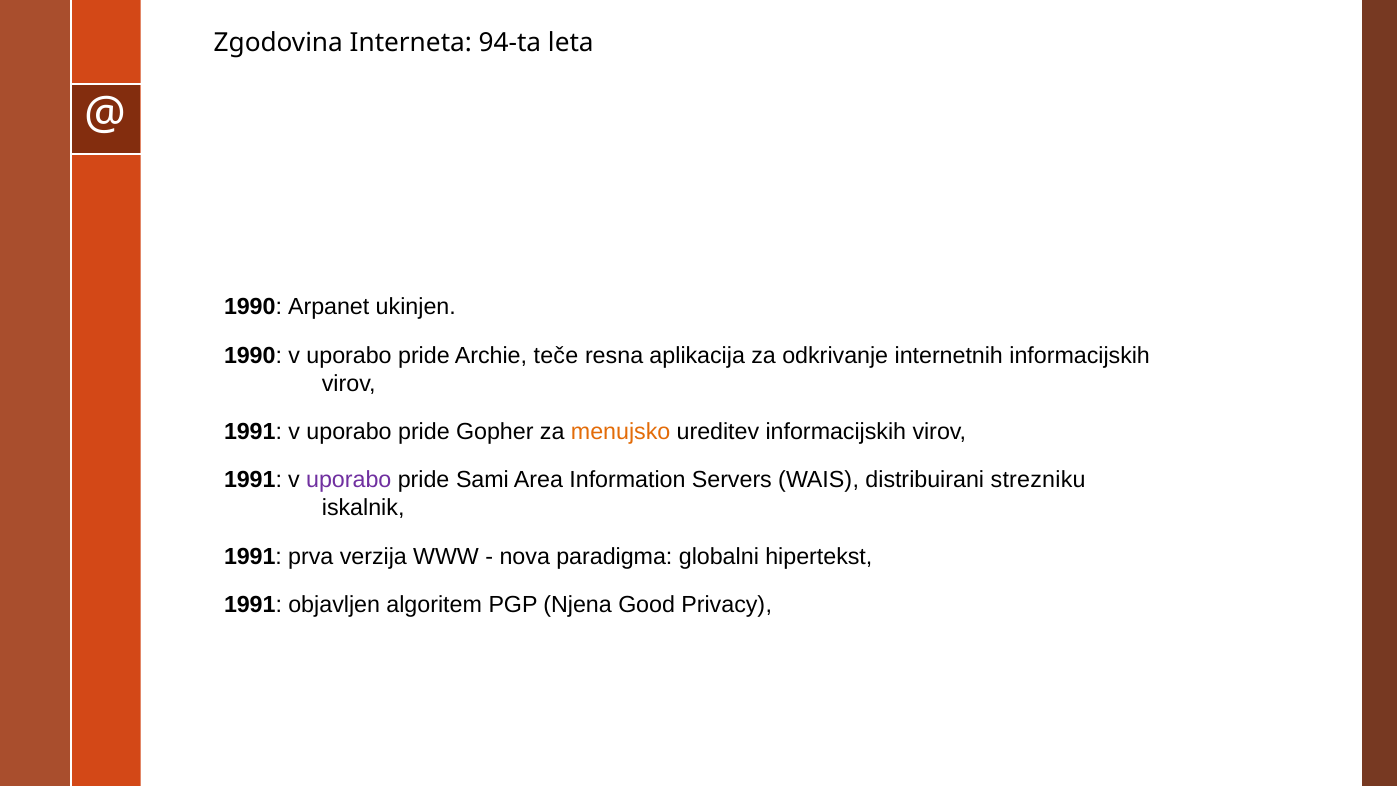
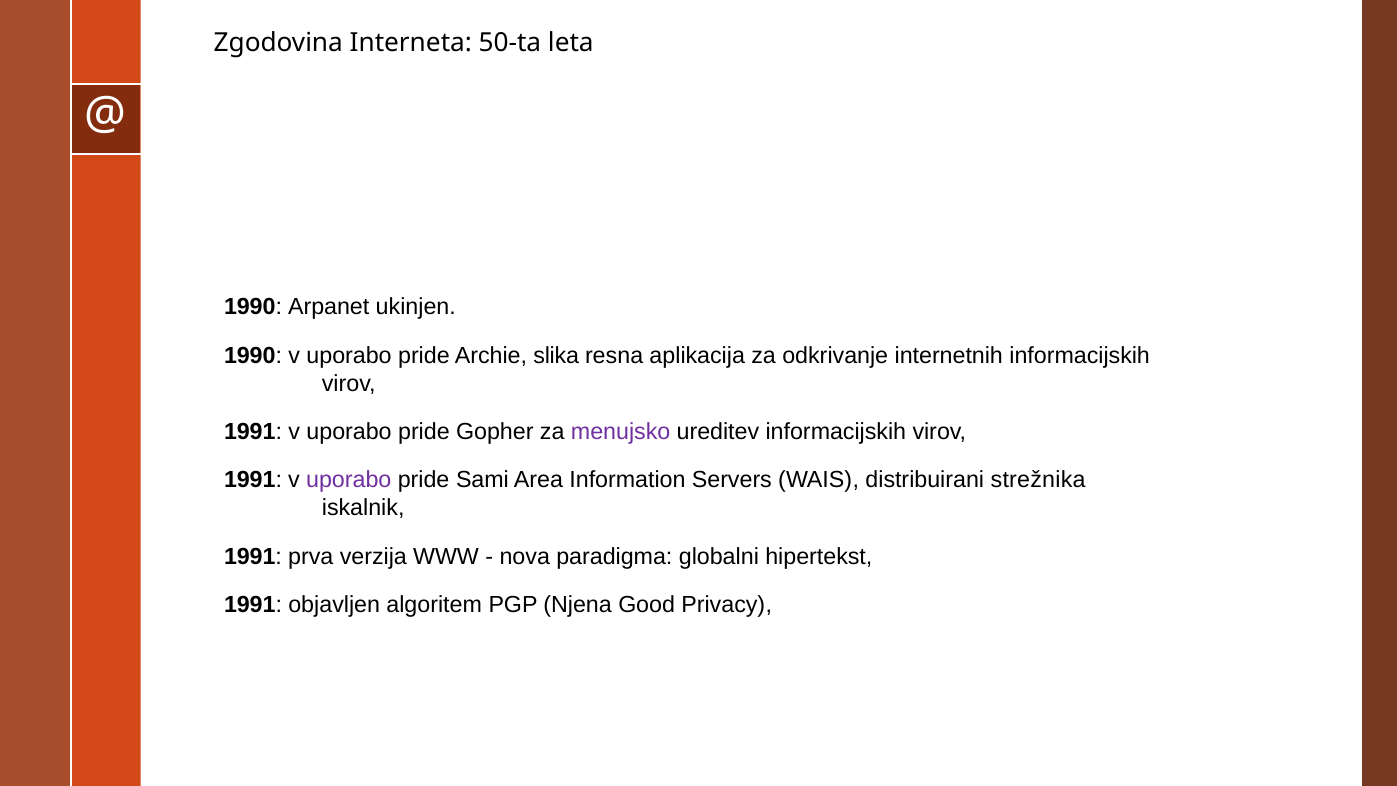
94-ta: 94-ta -> 50-ta (510, 43)
teče: teče -> slika (556, 356)
menujsko colour: orange -> purple (621, 432)
strezniku: strezniku -> strežnika (1038, 480)
